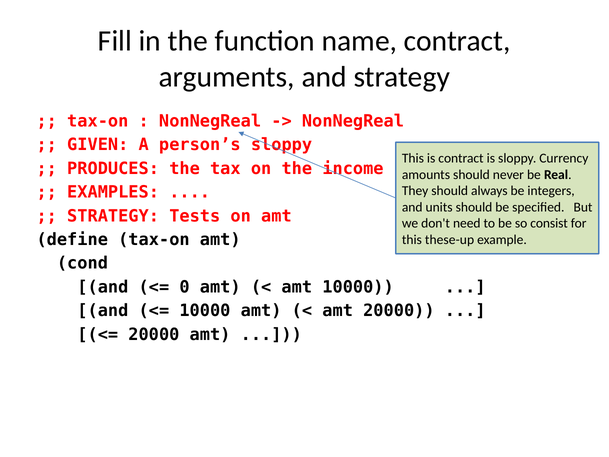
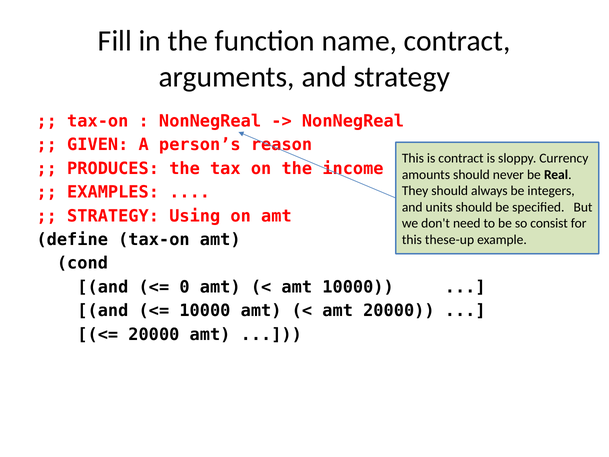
person’s sloppy: sloppy -> reason (282, 145)
Tests: Tests -> Using (195, 216)
